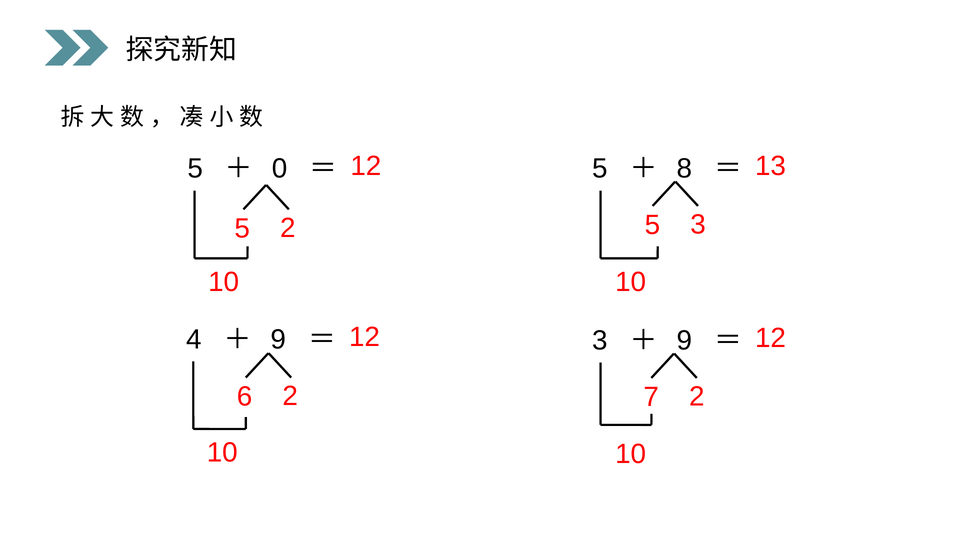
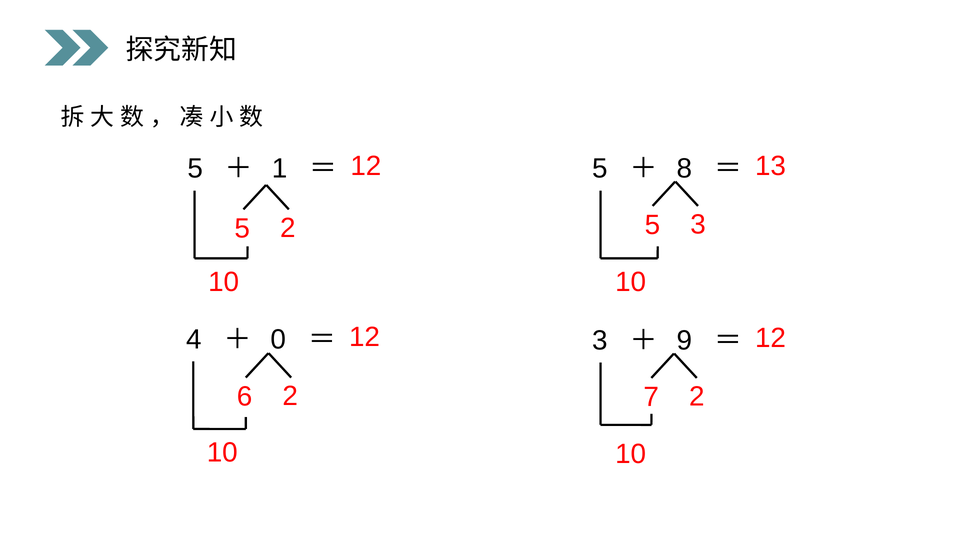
0: 0 -> 1 (280, 169)
9: 9 -> 0 (278, 339)
